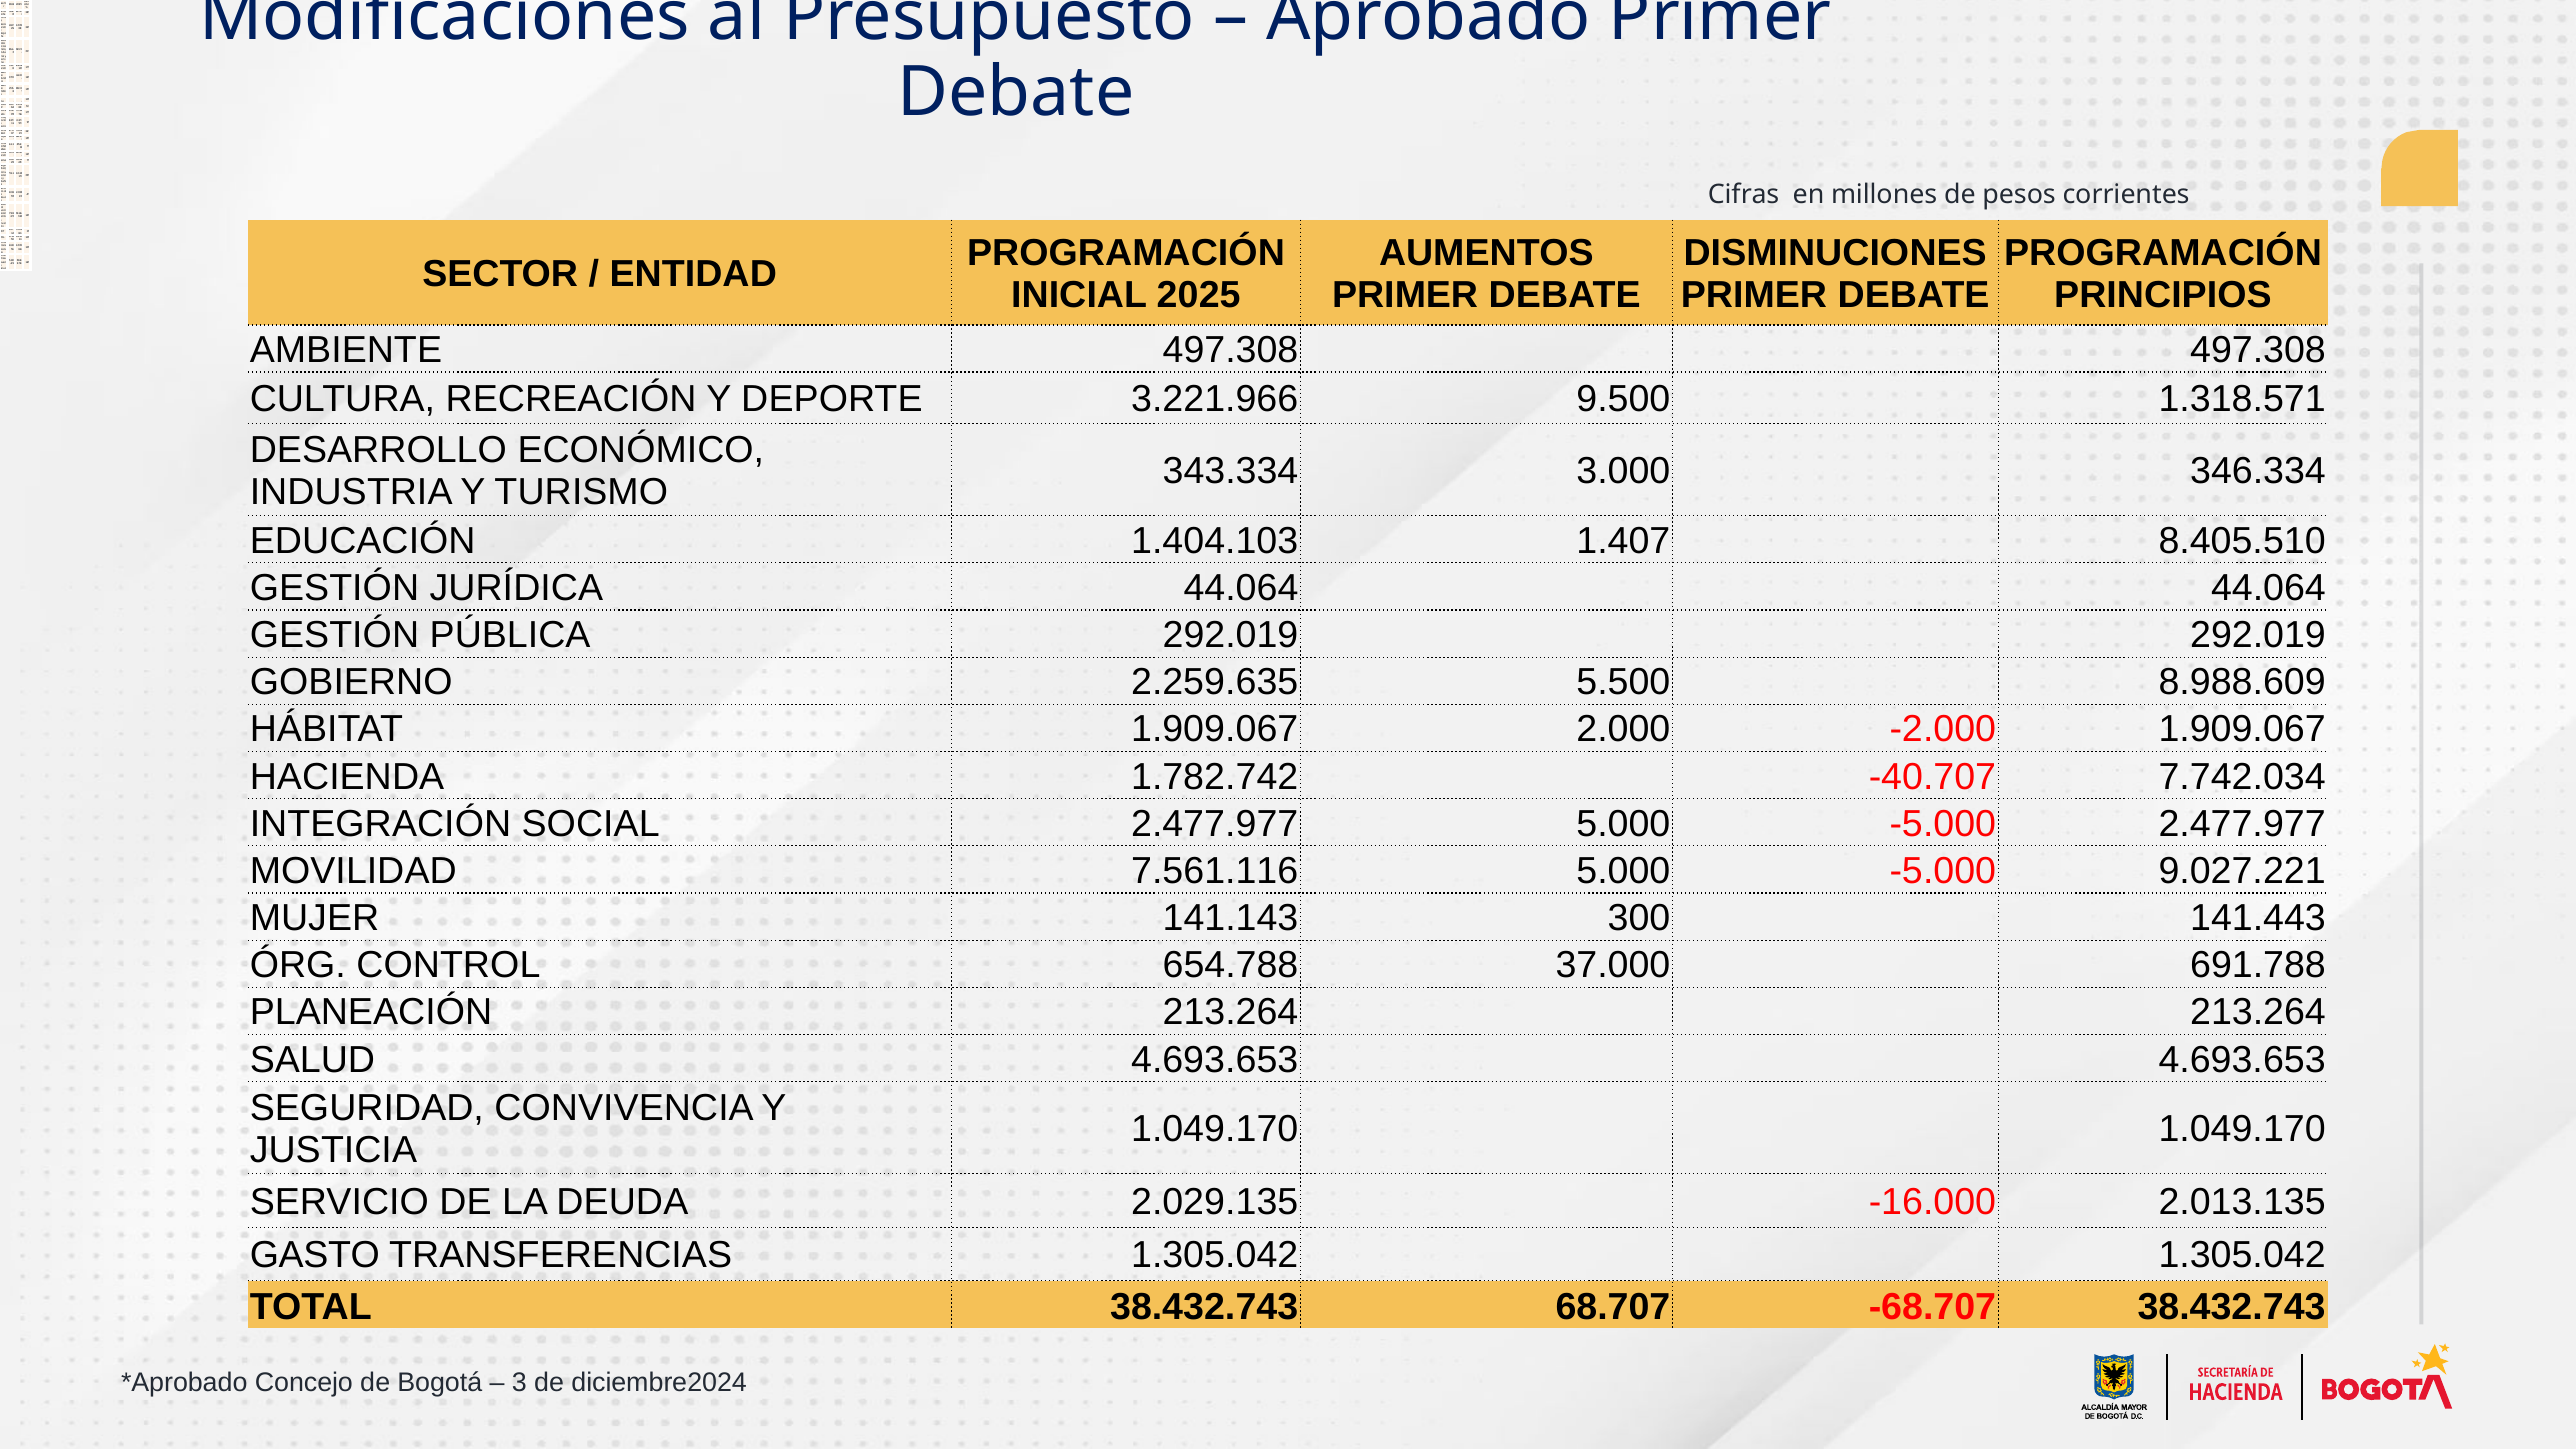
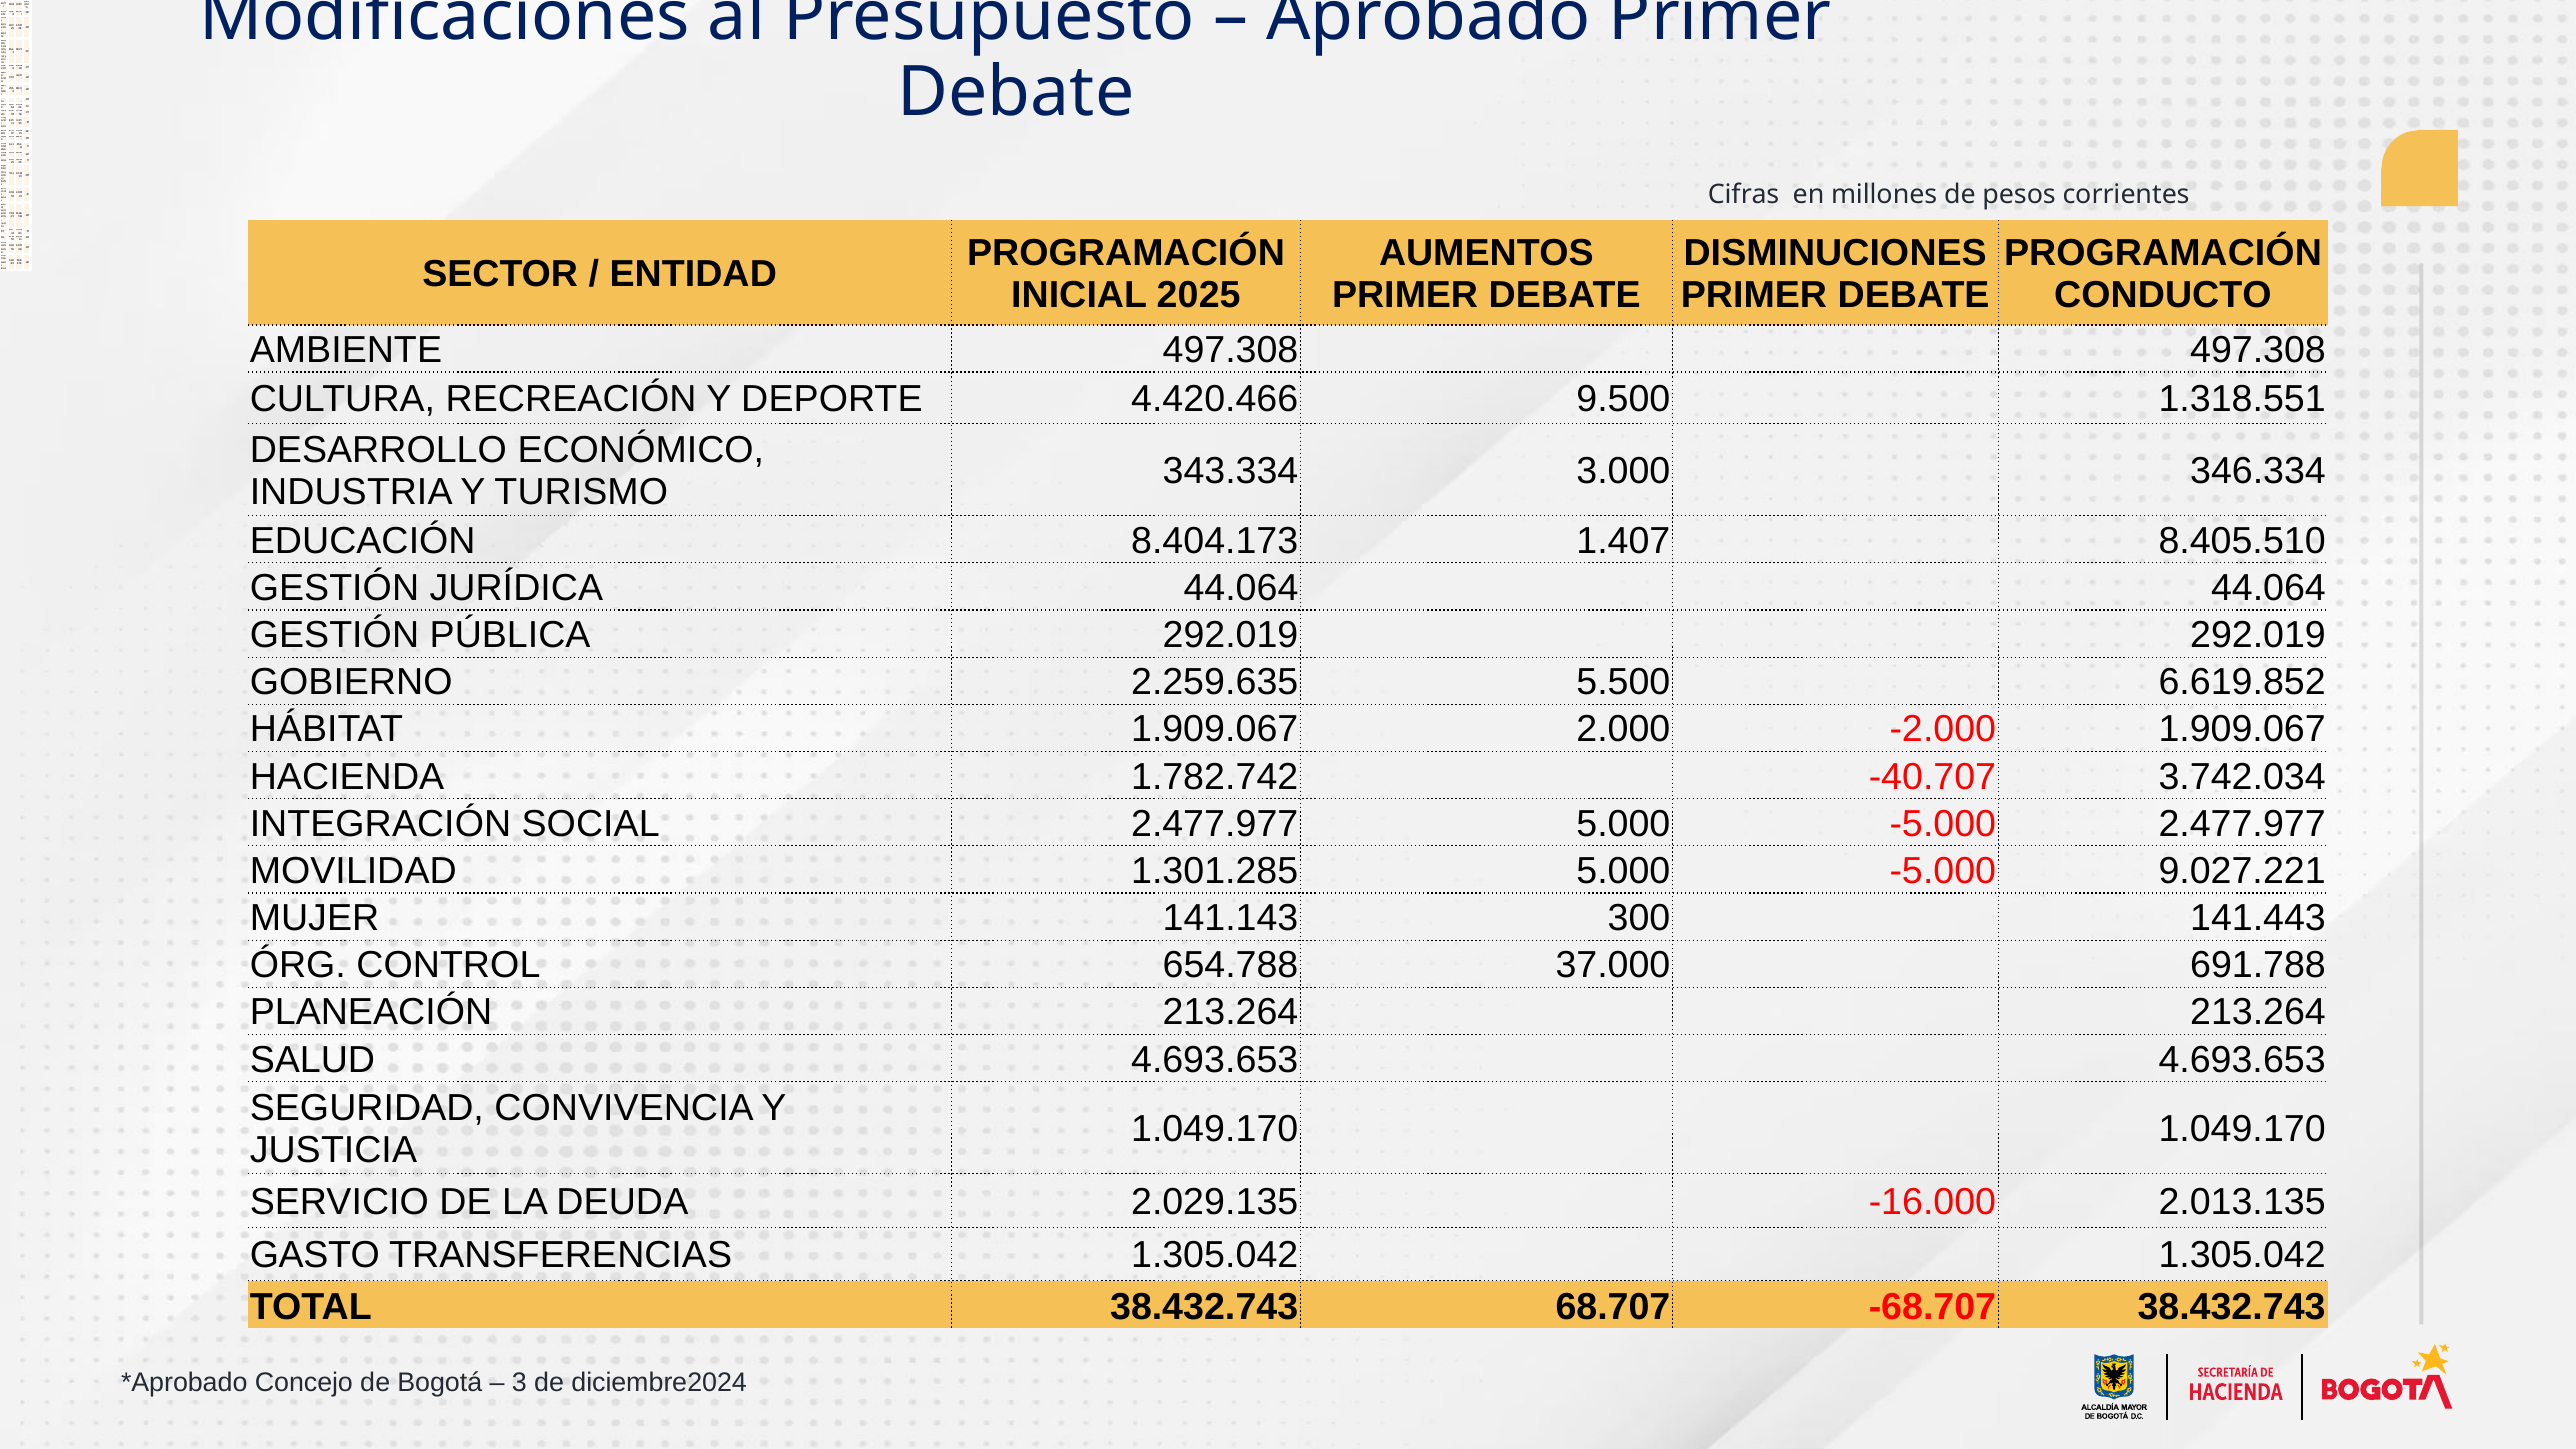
PRINCIPIOS: PRINCIPIOS -> CONDUCTO (2163, 295)
3.221.966: 3.221.966 -> 4.420.466 (1215, 399)
1.318.571: 1.318.571 -> 1.318.551 (2242, 399)
1.404.103: 1.404.103 -> 8.404.173 (1215, 541)
8.988.609: 8.988.609 -> 6.619.852 (2242, 682)
7.742.034: 7.742.034 -> 3.742.034 (2242, 777)
7.561.116: 7.561.116 -> 1.301.285 (1215, 871)
